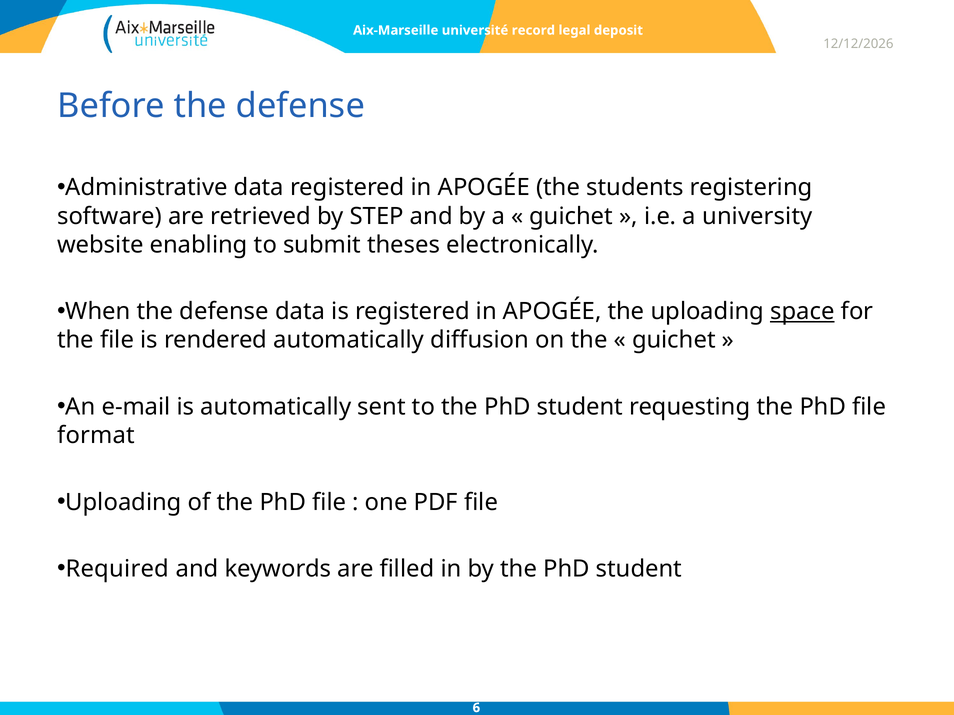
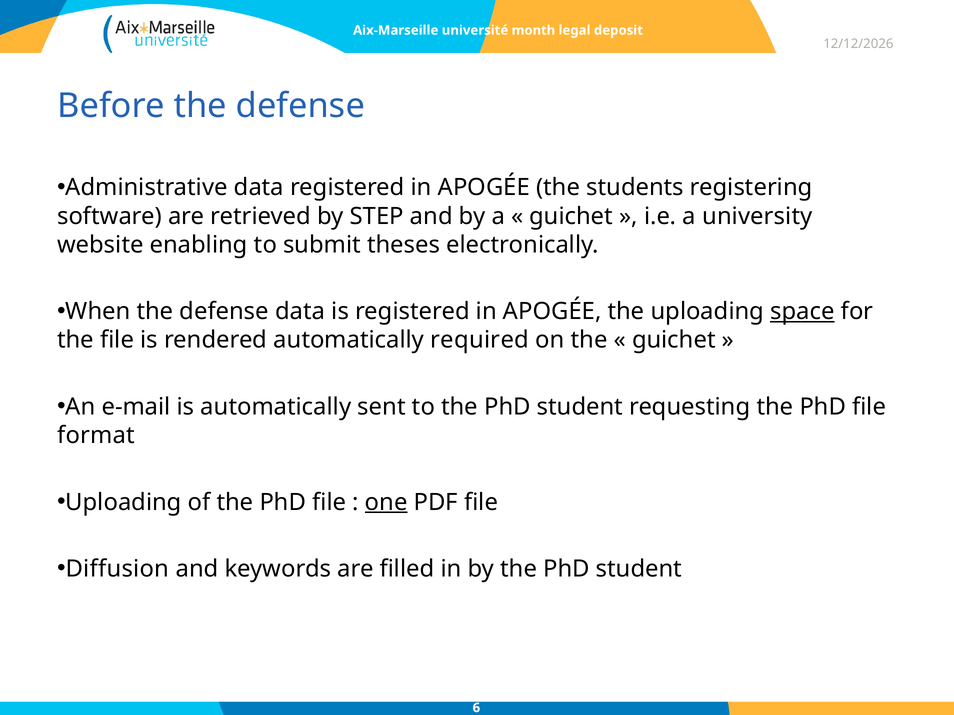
record: record -> month (533, 30)
diffusion: diffusion -> required (480, 340)
one underline: none -> present (386, 503)
Required: Required -> Diffusion (117, 569)
